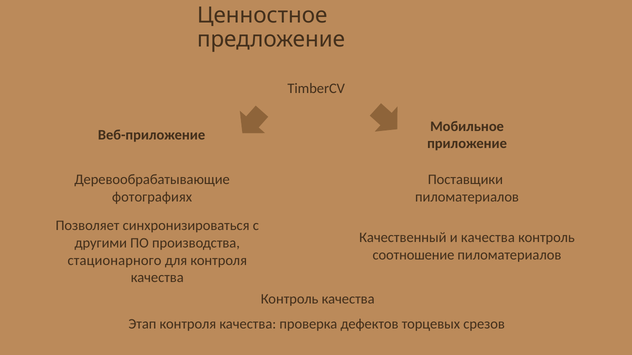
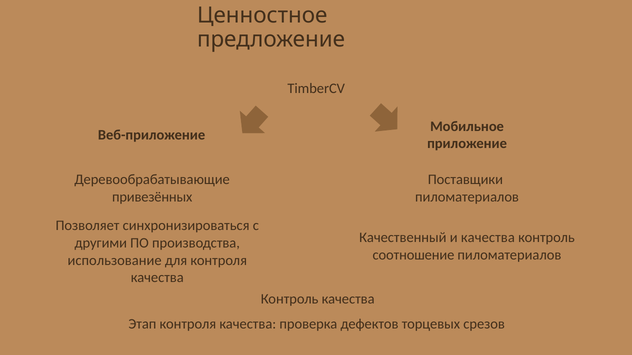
фотографиях: фотографиях -> привезённых (152, 197)
стационарного: стационарного -> использование (115, 261)
